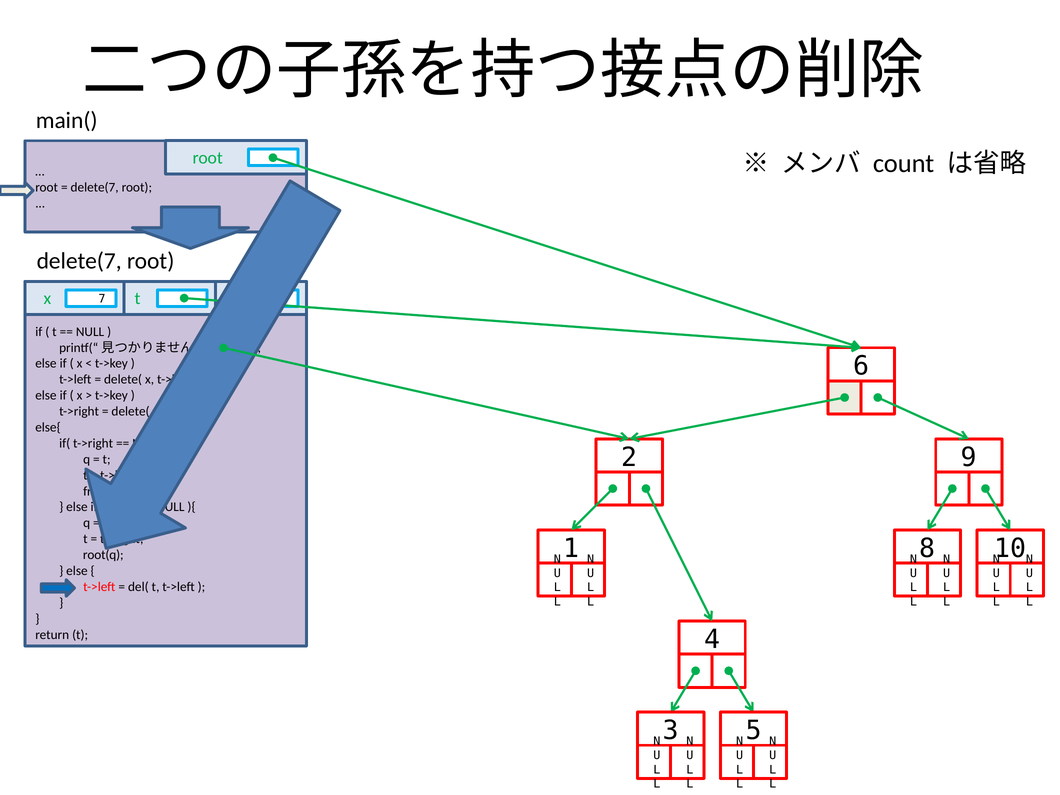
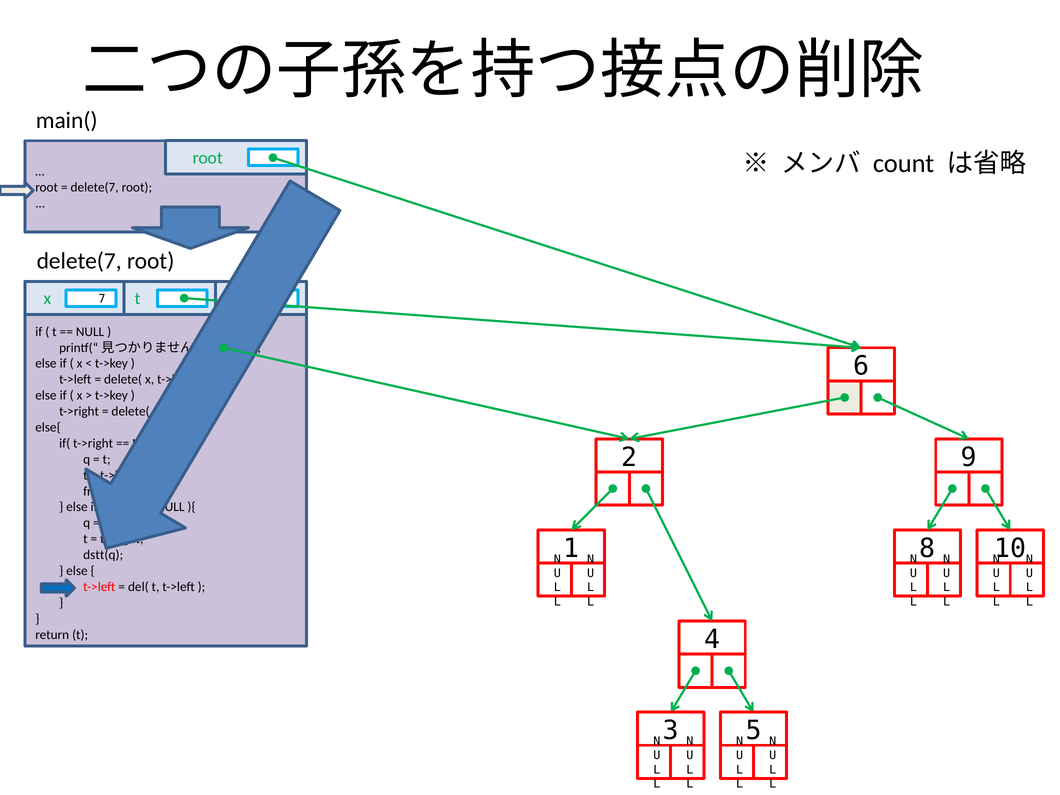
root(q: root(q -> dstt(q (103, 555)
